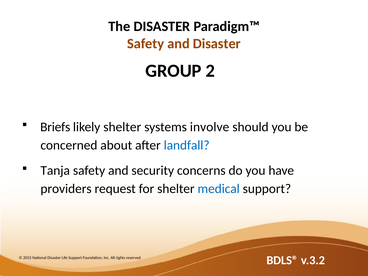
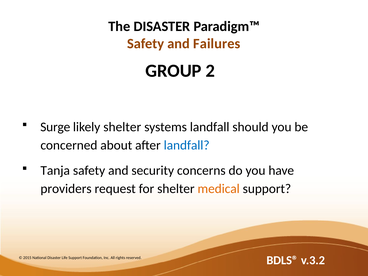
and Disaster: Disaster -> Failures (217, 44)
Briefs: Briefs -> Surge (55, 127)
systems involve: involve -> landfall (210, 127)
medical colour: blue -> orange (219, 189)
